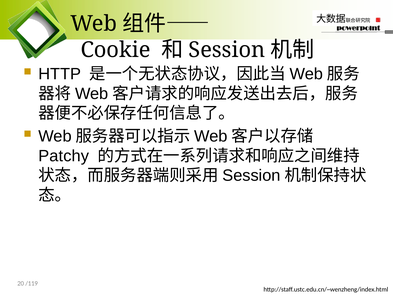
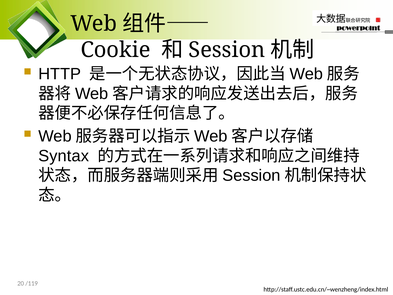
Patchy: Patchy -> Syntax (64, 156)
